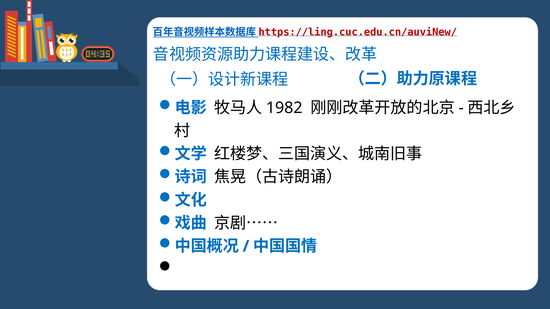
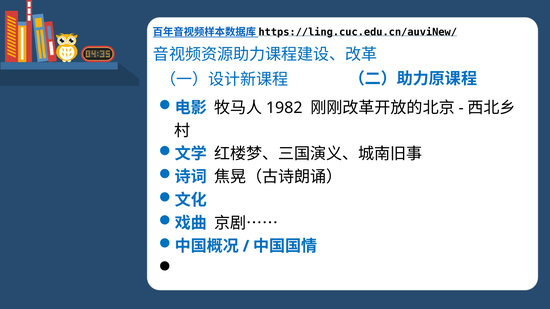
https://ling.cuc.edu.cn/auviNew/ colour: red -> black (358, 32)
